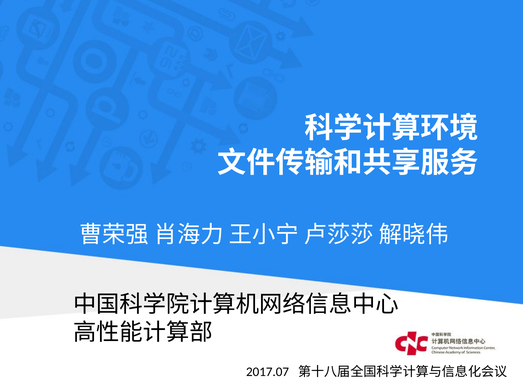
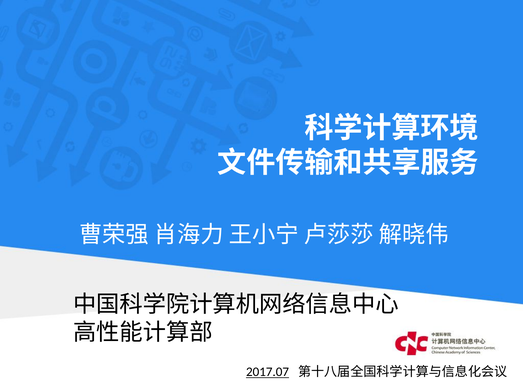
2017.07 underline: none -> present (268, 372)
